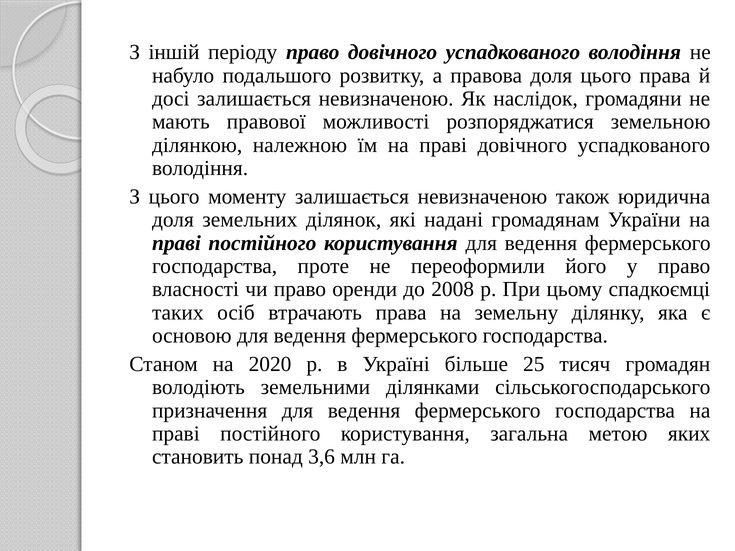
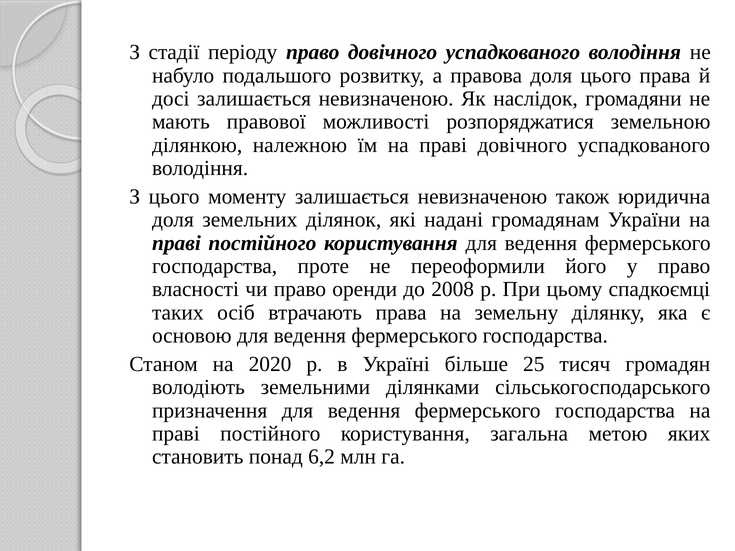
іншій: іншій -> стадії (174, 52)
3,6: 3,6 -> 6,2 (322, 457)
